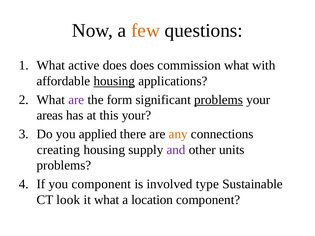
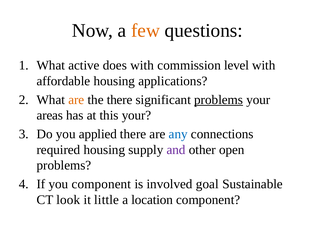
does does: does -> with (142, 65)
commission what: what -> level (237, 65)
housing underline: present -> none (114, 81)
are colour: purple -> orange (76, 100)
the form: form -> there (120, 100)
any colour: orange -> blue (178, 134)
creating: creating -> required (58, 150)
units: units -> open (232, 150)
type: type -> goal (207, 184)
it what: what -> little (107, 200)
